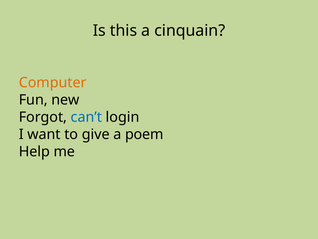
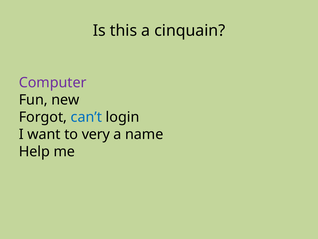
Computer colour: orange -> purple (53, 83)
give: give -> very (96, 134)
poem: poem -> name (144, 134)
